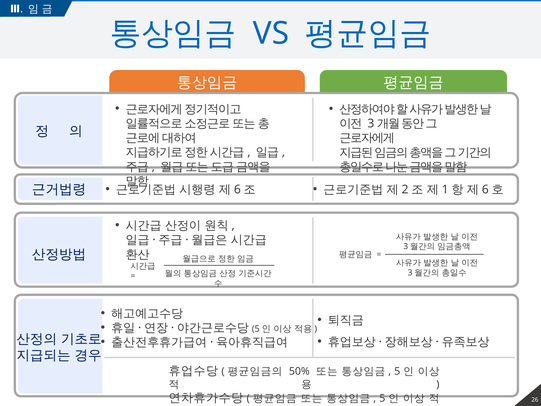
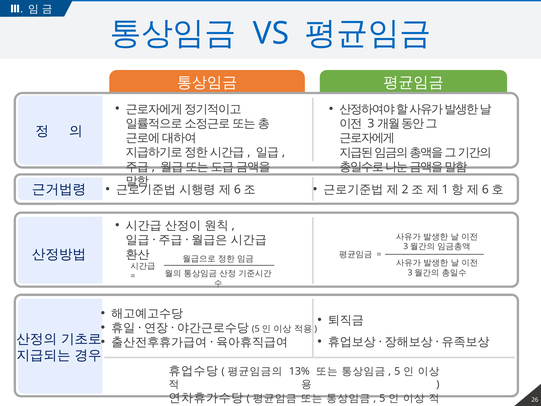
50%: 50% -> 13% (299, 371)
